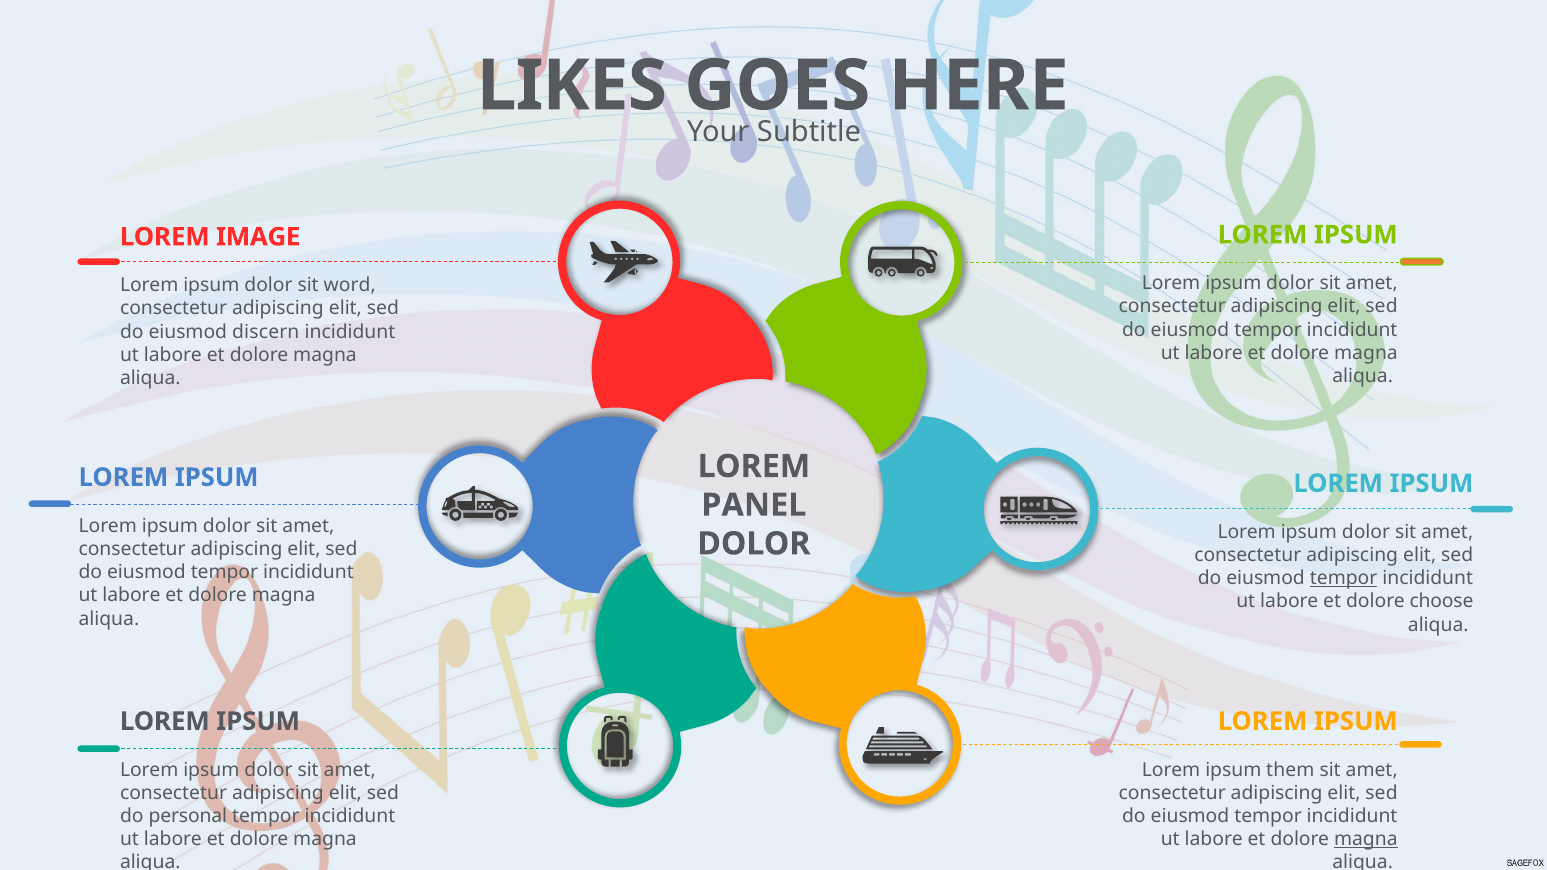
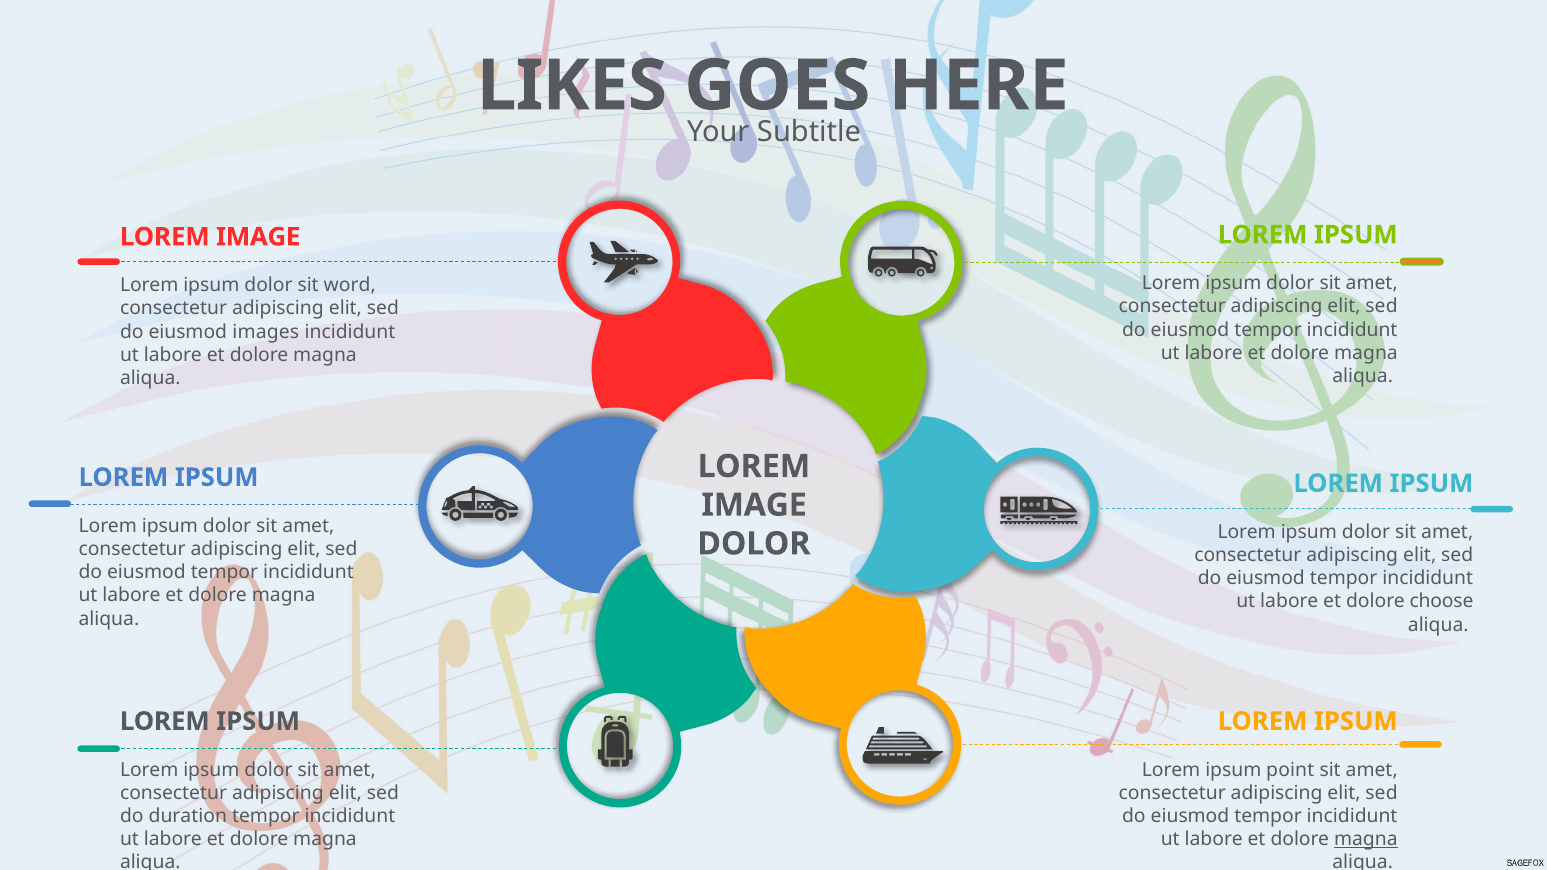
discern: discern -> images (266, 332)
PANEL: PANEL -> IMAGE (754, 505)
tempor underline: present -> none (1344, 578)
them: them -> point (1290, 770)
personal: personal -> duration (188, 816)
